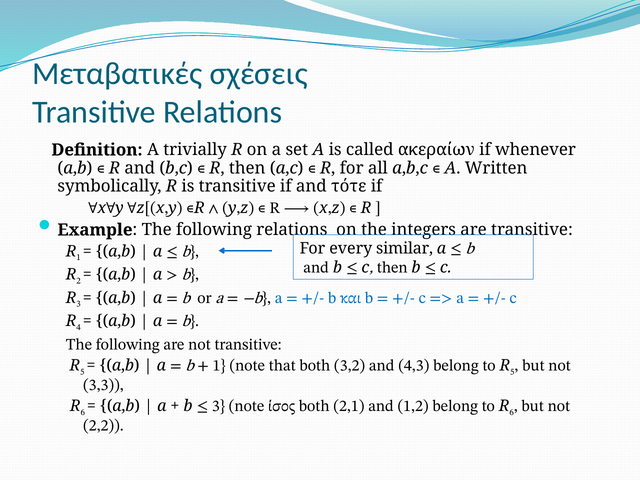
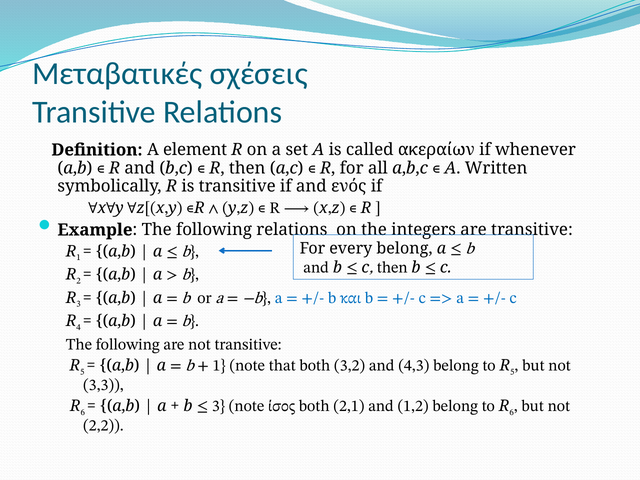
trivially: trivially -> element (195, 150)
τότε: τότε -> ενός (349, 186)
every similar: similar -> belong (404, 249)
